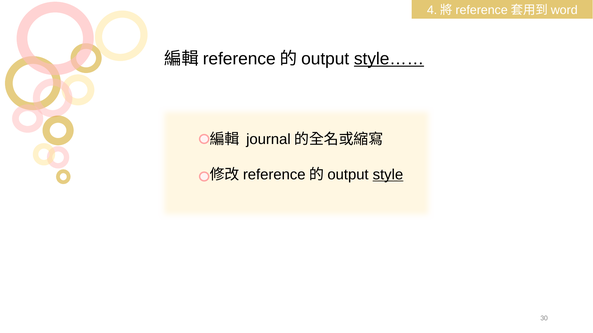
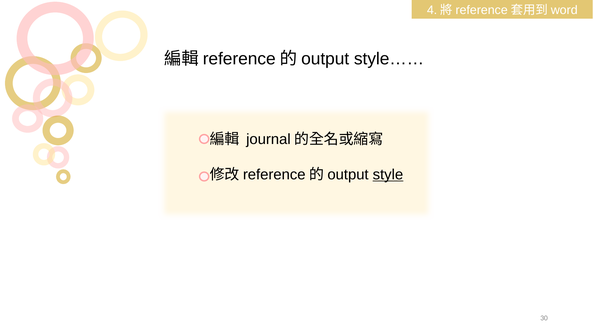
style…… underline: present -> none (389, 59)
